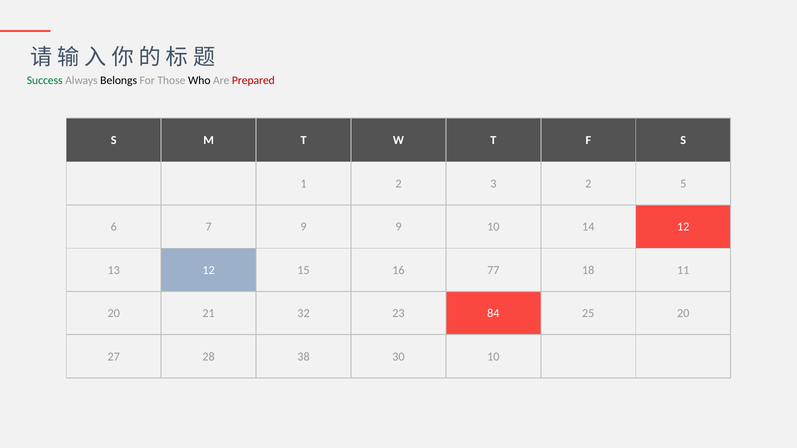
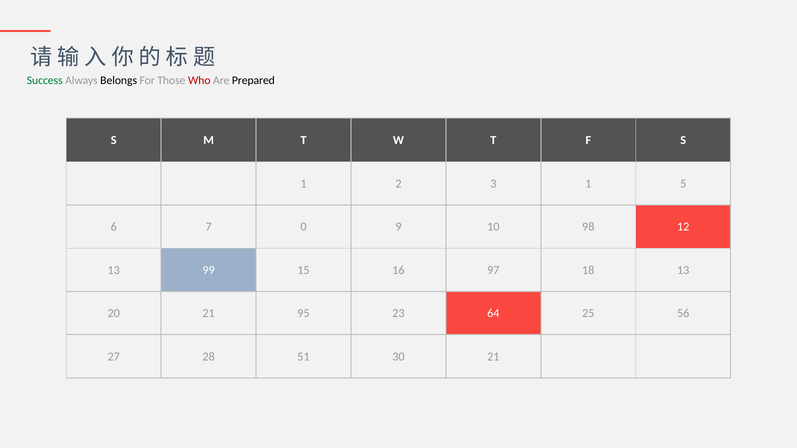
Who colour: black -> red (199, 81)
Prepared colour: red -> black (253, 81)
3 2: 2 -> 1 (588, 184)
7 9: 9 -> 0 (304, 227)
14: 14 -> 98 (588, 227)
13 12: 12 -> 99 (209, 270)
77: 77 -> 97 (493, 270)
18 11: 11 -> 13 (683, 270)
32: 32 -> 95 (304, 313)
84: 84 -> 64 (493, 313)
25 20: 20 -> 56 (683, 313)
38: 38 -> 51 (304, 357)
30 10: 10 -> 21 (493, 357)
